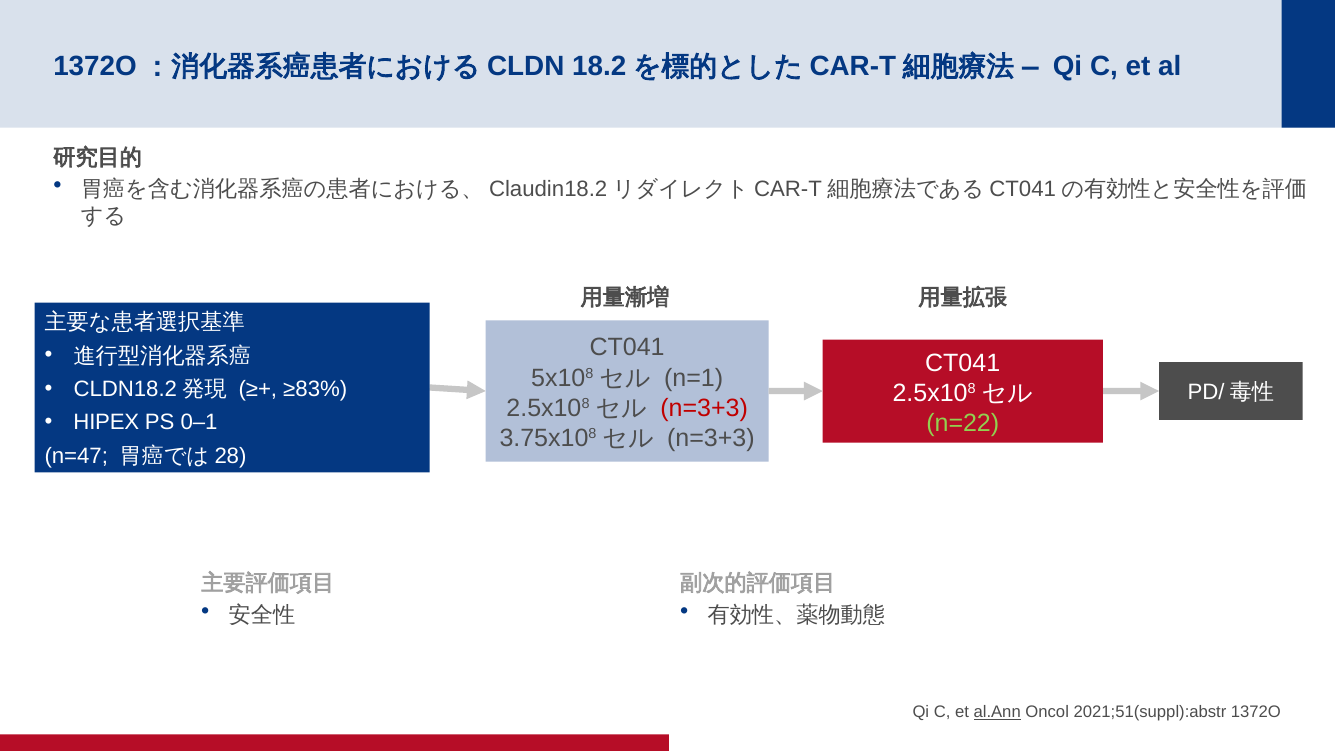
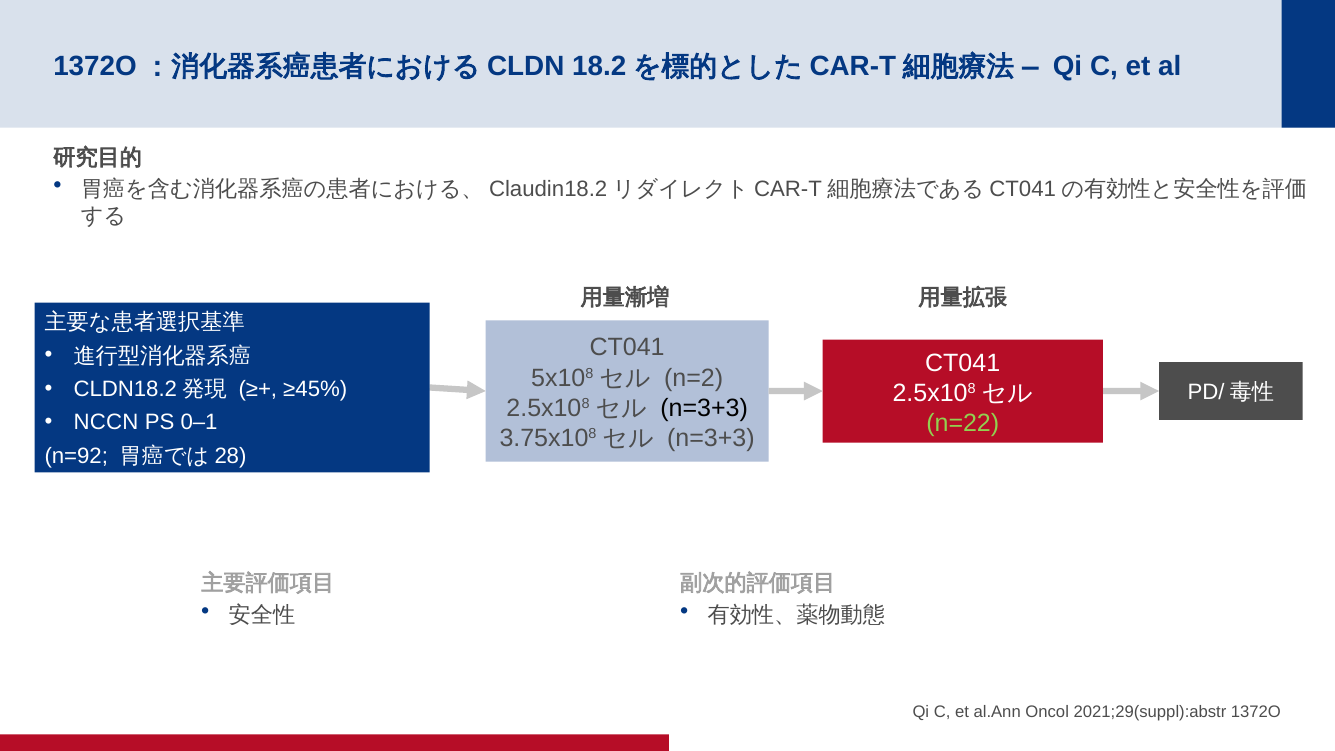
n=1: n=1 -> n=2 (694, 378)
≥83%: ≥83% -> ≥45% (315, 389)
n=3+3 colour: red -> black (704, 408)
HIPEX: HIPEX -> NCCN (106, 422)
n=47: n=47 -> n=92 (76, 456)
al.Ann underline: present -> none (997, 712)
2021;51(suppl):abstr: 2021;51(suppl):abstr -> 2021;29(suppl):abstr (1150, 712)
